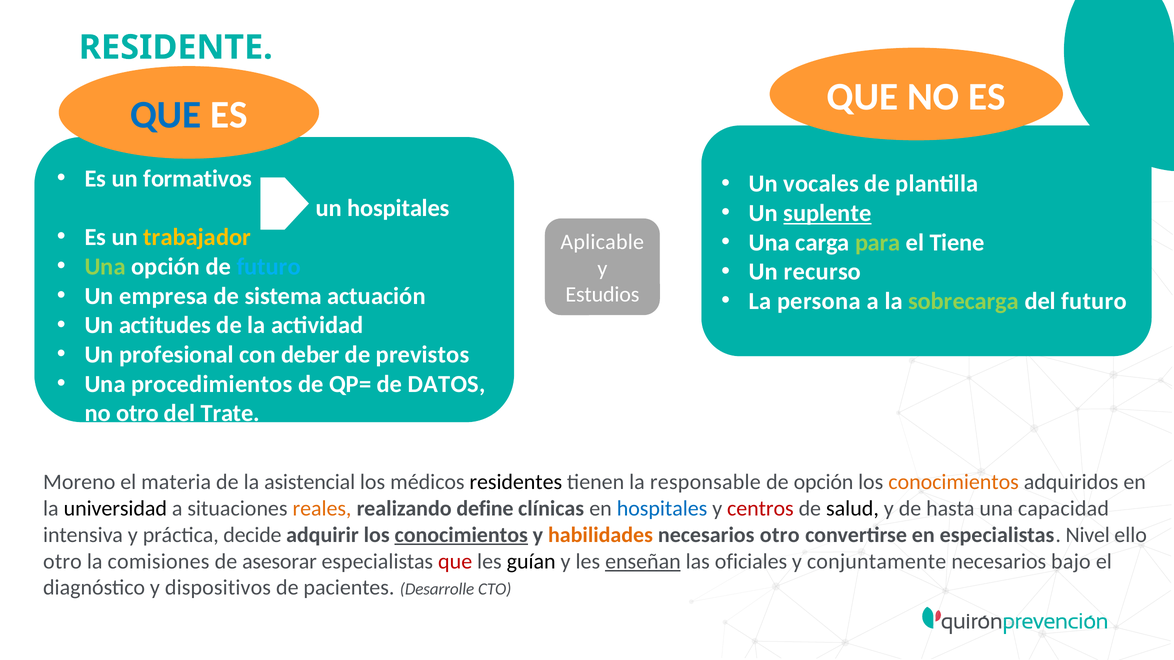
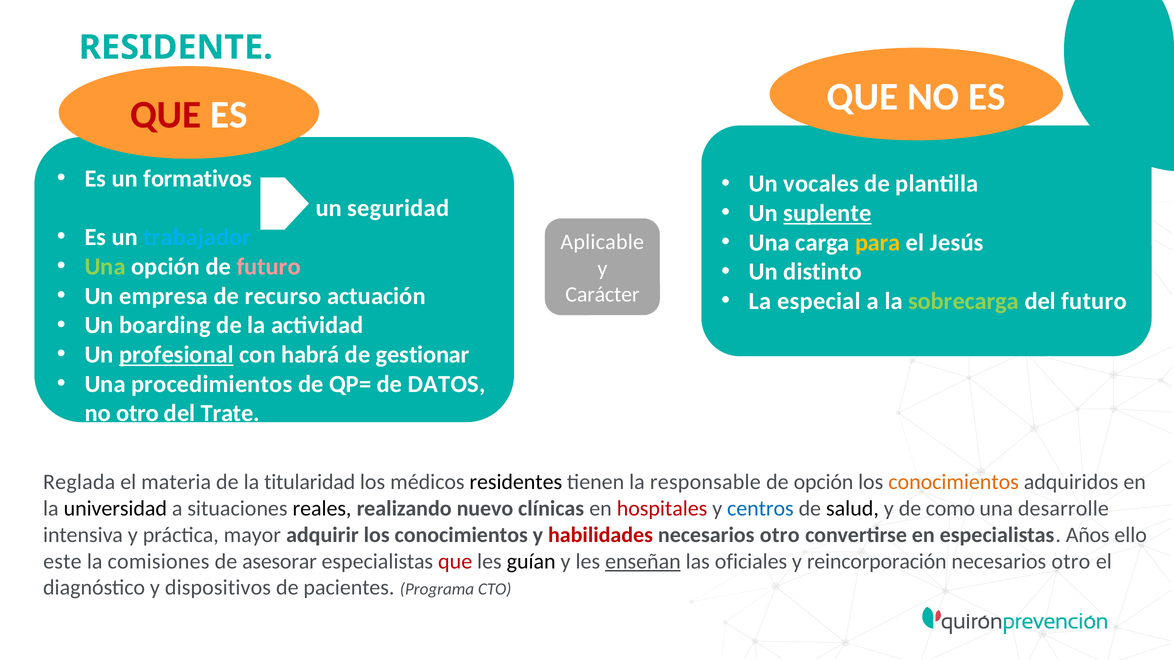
QUE colour: blue -> red (166, 115)
un hospitales: hospitales -> seguridad (398, 208)
trabajador colour: yellow -> light blue (197, 237)
para colour: light green -> yellow (878, 243)
Tiene: Tiene -> Jesús (957, 243)
futuro colour: light blue -> pink (269, 267)
recurso: recurso -> distinto (823, 272)
sistema: sistema -> recurso (283, 296)
Estudios: Estudios -> Carácter (602, 295)
persona: persona -> especial (819, 301)
actitudes: actitudes -> boarding (165, 326)
profesional underline: none -> present (176, 355)
deber: deber -> habrá (310, 355)
previstos: previstos -> gestionar (423, 355)
Moreno: Moreno -> Reglada (79, 482)
asistencial: asistencial -> titularidad (310, 482)
reales colour: orange -> black (322, 509)
define: define -> nuevo (485, 509)
hospitales colour: blue -> red (662, 509)
centros colour: red -> blue (760, 509)
hasta: hasta -> como (950, 509)
capacidad: capacidad -> desarrolle (1063, 509)
decide: decide -> mayor (252, 535)
conocimientos underline: present -> none (461, 535)
habilidades colour: orange -> red (600, 535)
Nivel: Nivel -> Años (1088, 535)
otro: otro -> este (62, 562)
conjuntamente: conjuntamente -> reincorporación (877, 562)
bajo: bajo -> otro (1071, 562)
Desarrolle: Desarrolle -> Programa (437, 590)
